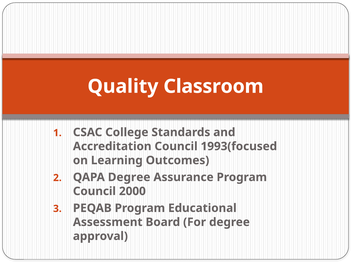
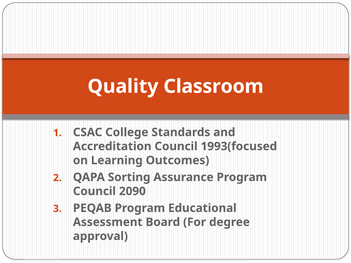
QAPA Degree: Degree -> Sorting (129, 177)
2000: 2000 -> 2090 (132, 191)
